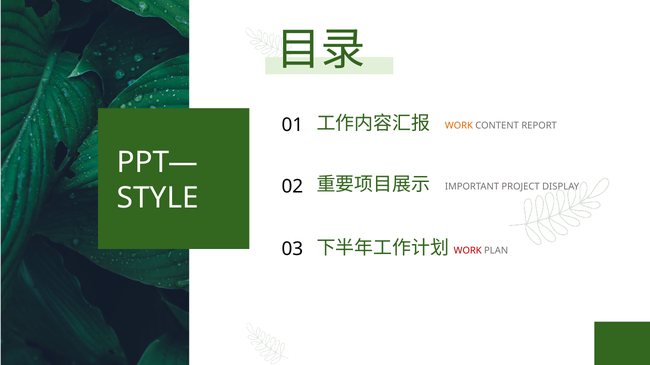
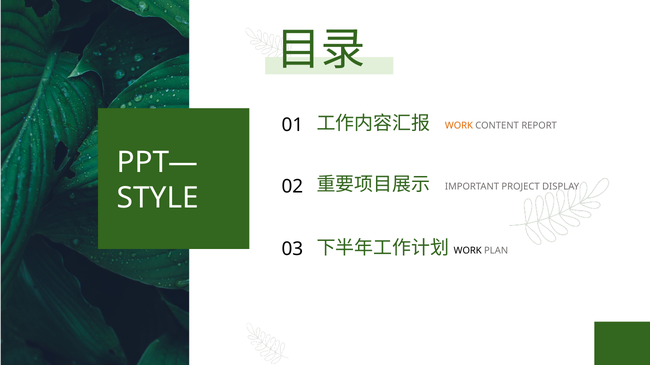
WORK colour: red -> black (468, 251)
